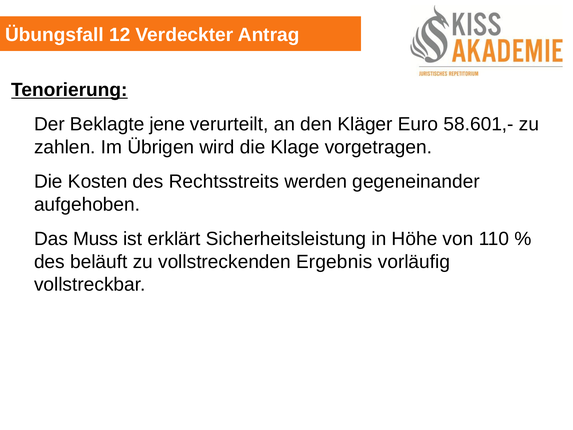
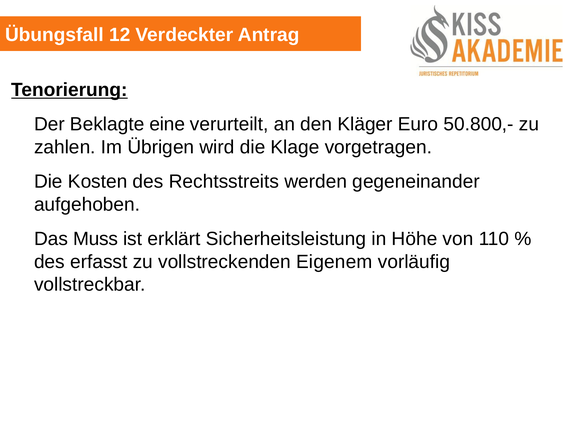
jene: jene -> eine (167, 124)
58.601,-: 58.601,- -> 50.800,- (479, 124)
beläuft: beläuft -> erfasst (99, 262)
Ergebnis: Ergebnis -> Eigenem (334, 262)
